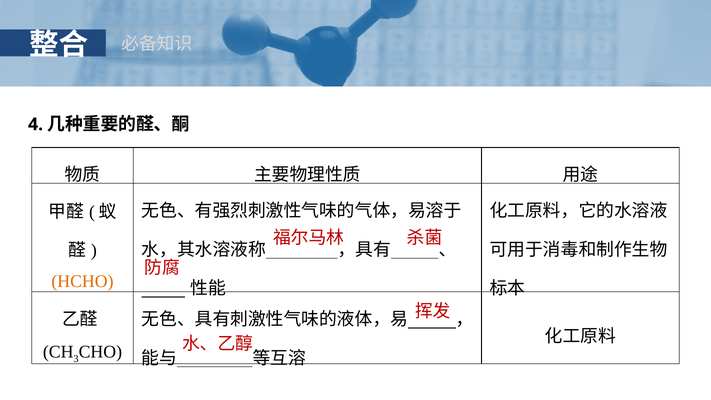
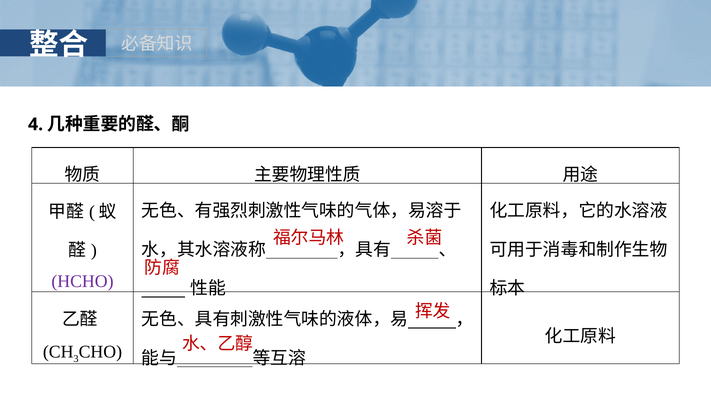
HCHO colour: orange -> purple (82, 281)
